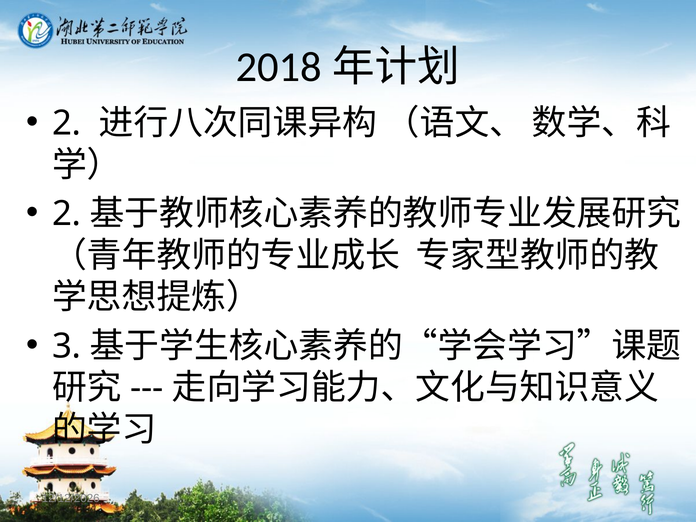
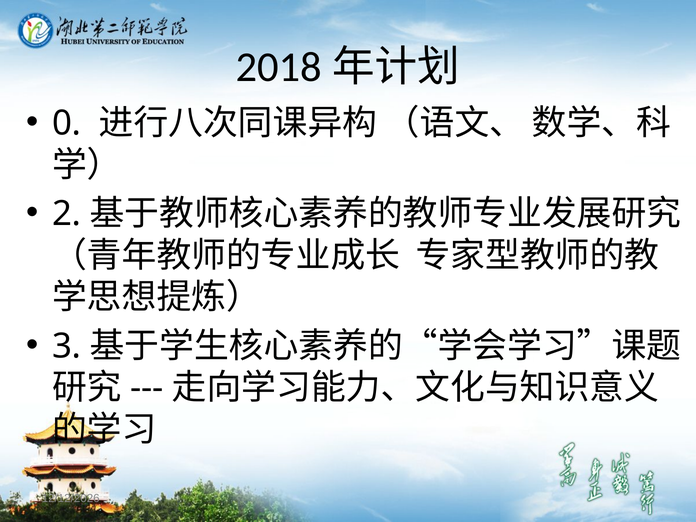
2: 2 -> 0 (67, 123)
